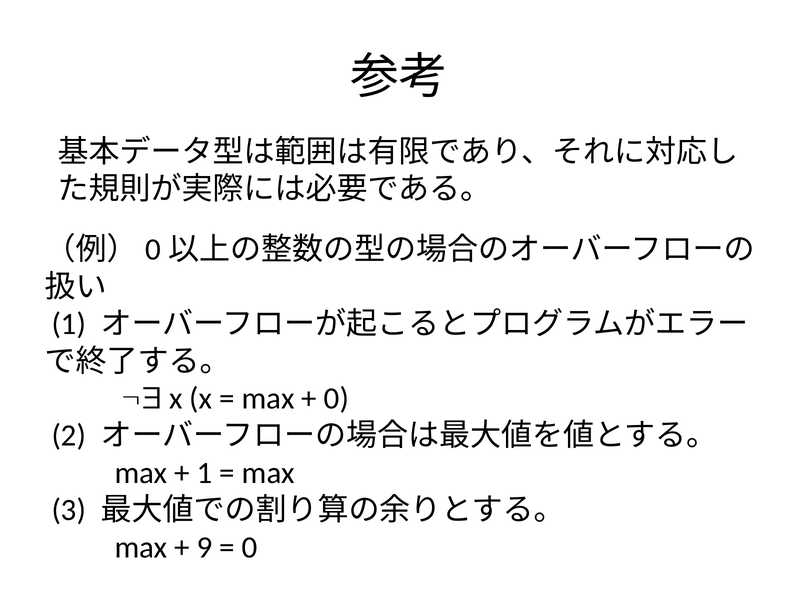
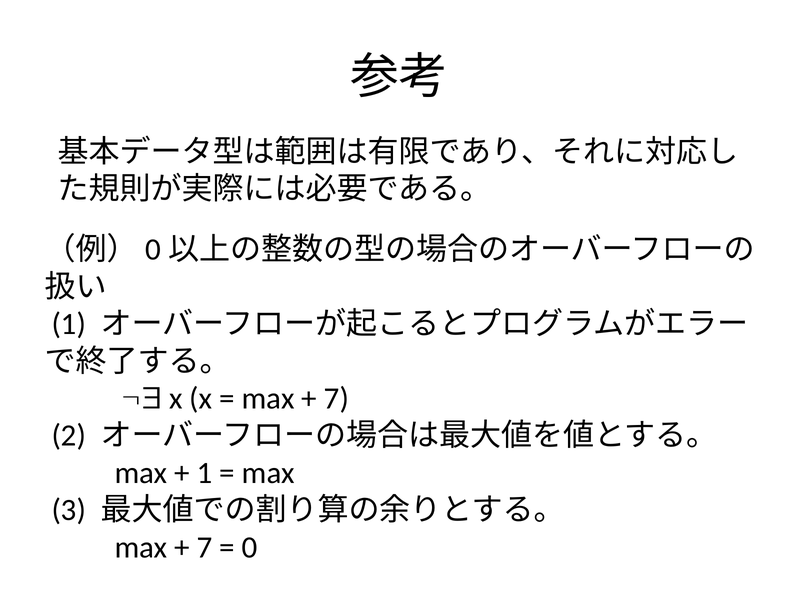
0: 0 -> 7 (336, 399)
9: 9 -> 7 (205, 548)
